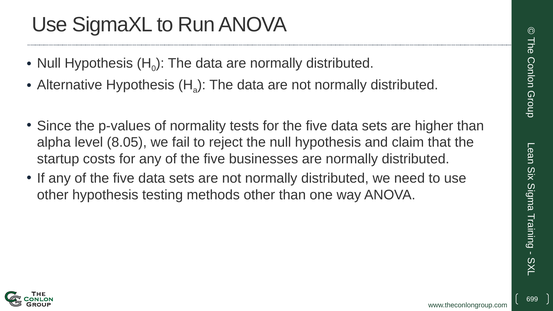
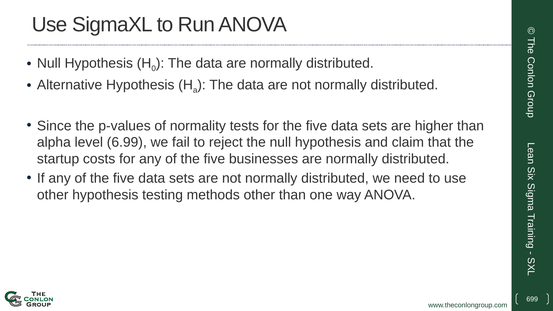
8.05: 8.05 -> 6.99 (127, 142)
